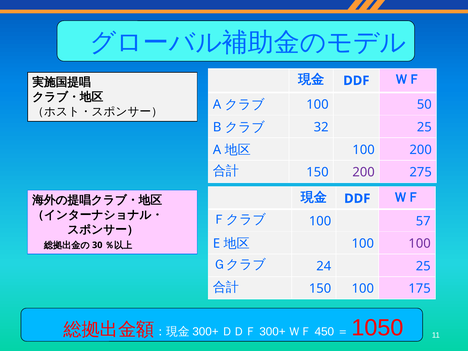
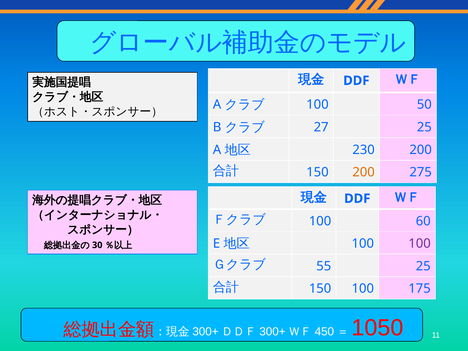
32: 32 -> 27 (321, 127)
100: 100 -> 230 (364, 150)
200 colour: purple -> orange (364, 172)
57: 57 -> 60 (423, 221)
24: 24 -> 55 (324, 266)
